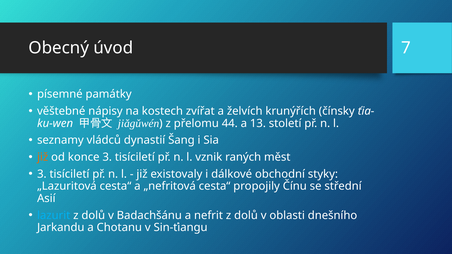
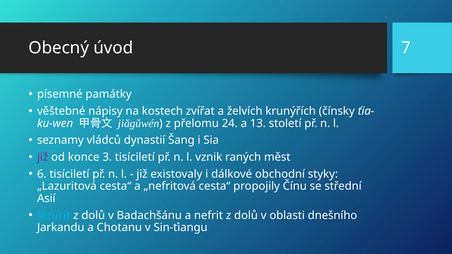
44: 44 -> 24 (230, 123)
již colour: orange -> purple (43, 157)
3: 3 -> 6 (42, 174)
